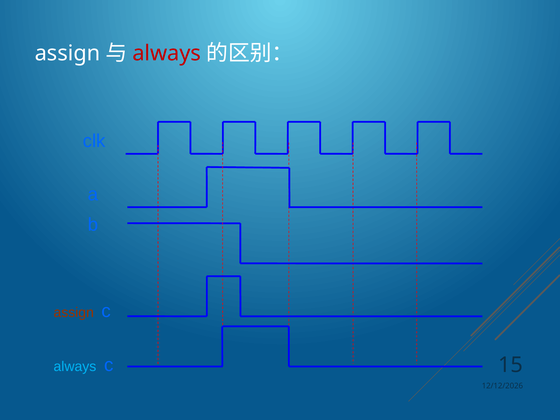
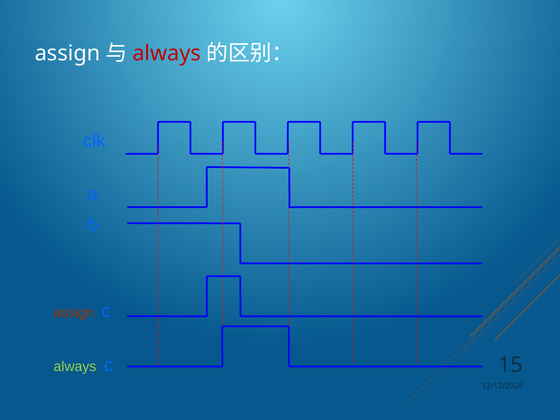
always colour: light blue -> light green (75, 367)
